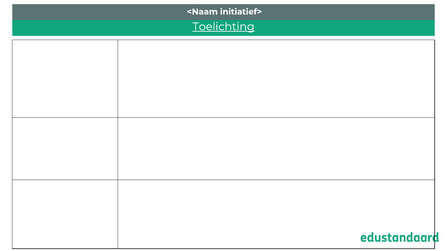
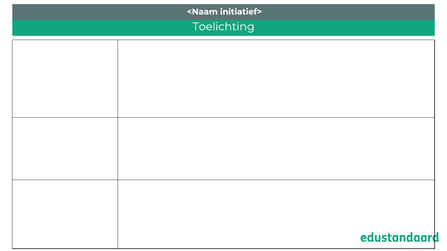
Toelichting underline: present -> none (224, 27)
